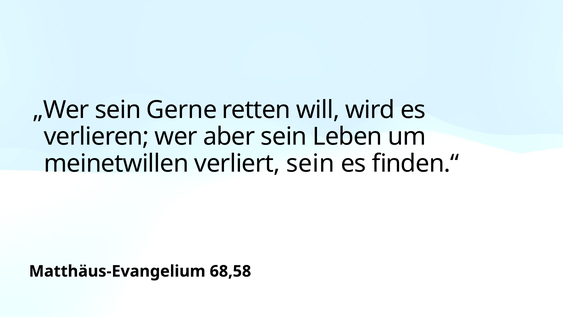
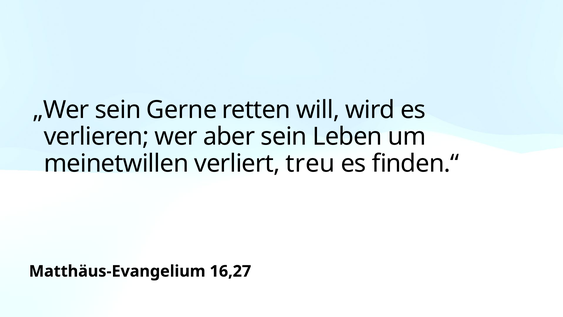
verliert sein: sein -> treu (310, 164)
68,58: 68,58 -> 16,27 (230, 271)
